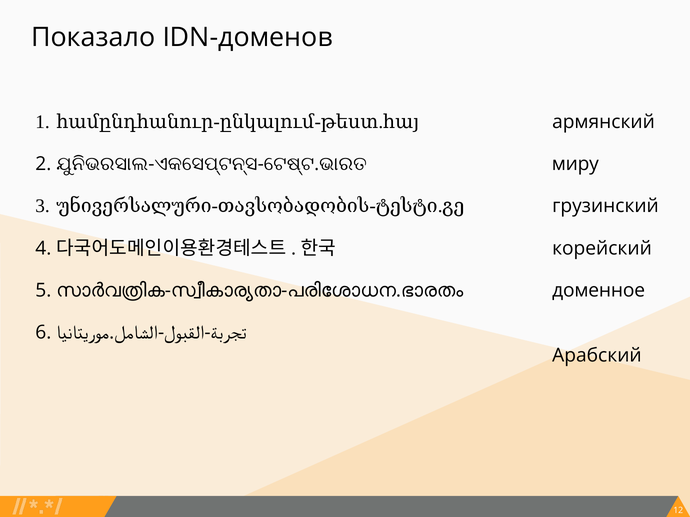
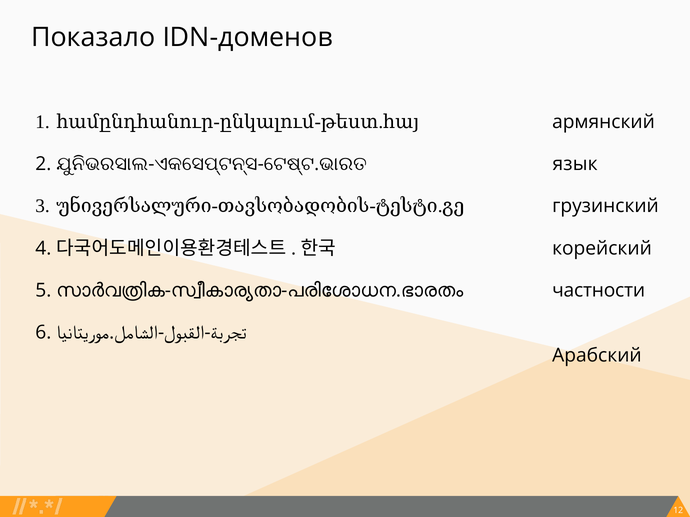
миру: миру -> язык (575, 164)
доменное: доменное -> частности (599, 291)
